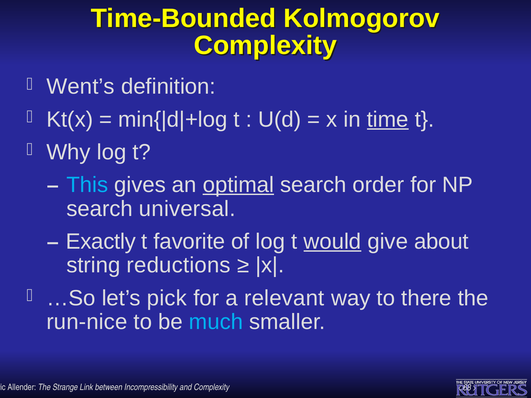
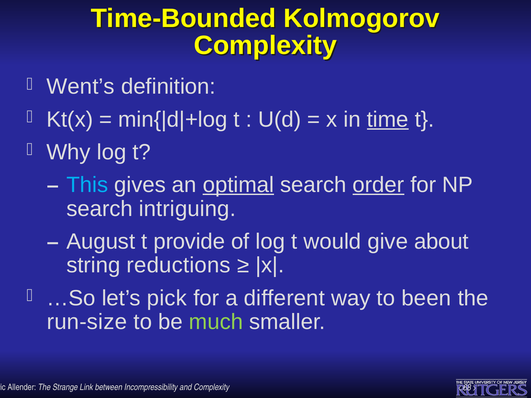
order underline: none -> present (378, 185)
universal: universal -> intriguing (187, 209)
Exactly: Exactly -> August (101, 242)
favorite: favorite -> provide (189, 242)
would underline: present -> none (332, 242)
relevant: relevant -> different (284, 298)
there: there -> been (426, 298)
run-nice: run-nice -> run-size (87, 322)
much colour: light blue -> light green (216, 322)
